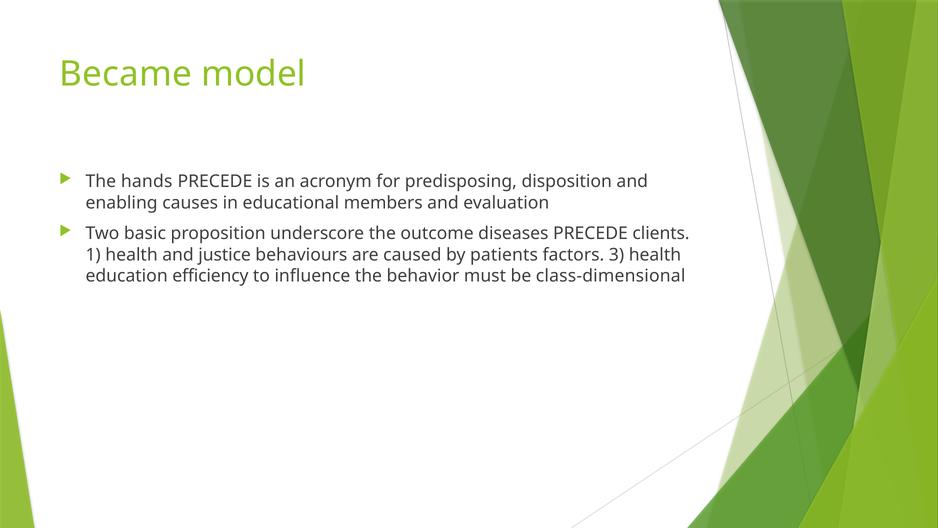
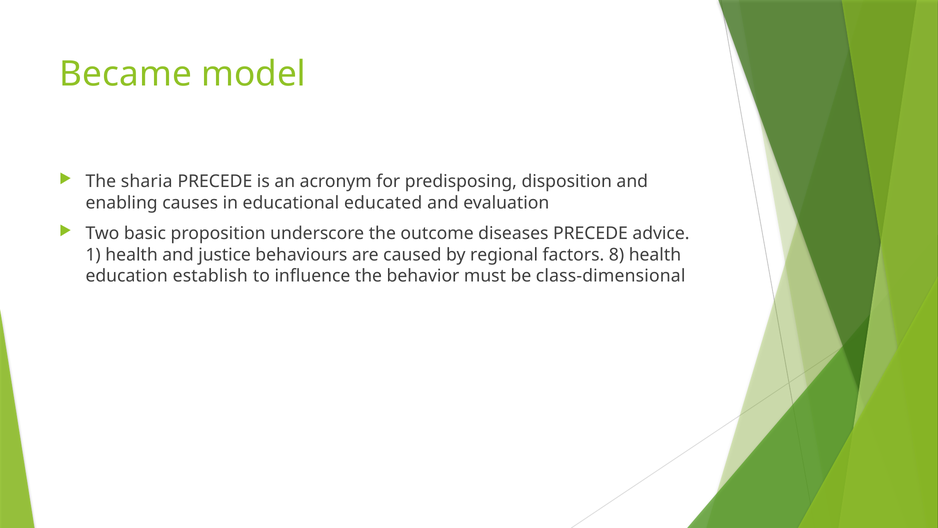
hands: hands -> sharia (147, 182)
members: members -> educated (383, 203)
clients: clients -> advice (661, 234)
patients: patients -> regional (504, 255)
3: 3 -> 8 (617, 255)
efficiency: efficiency -> establish (210, 276)
